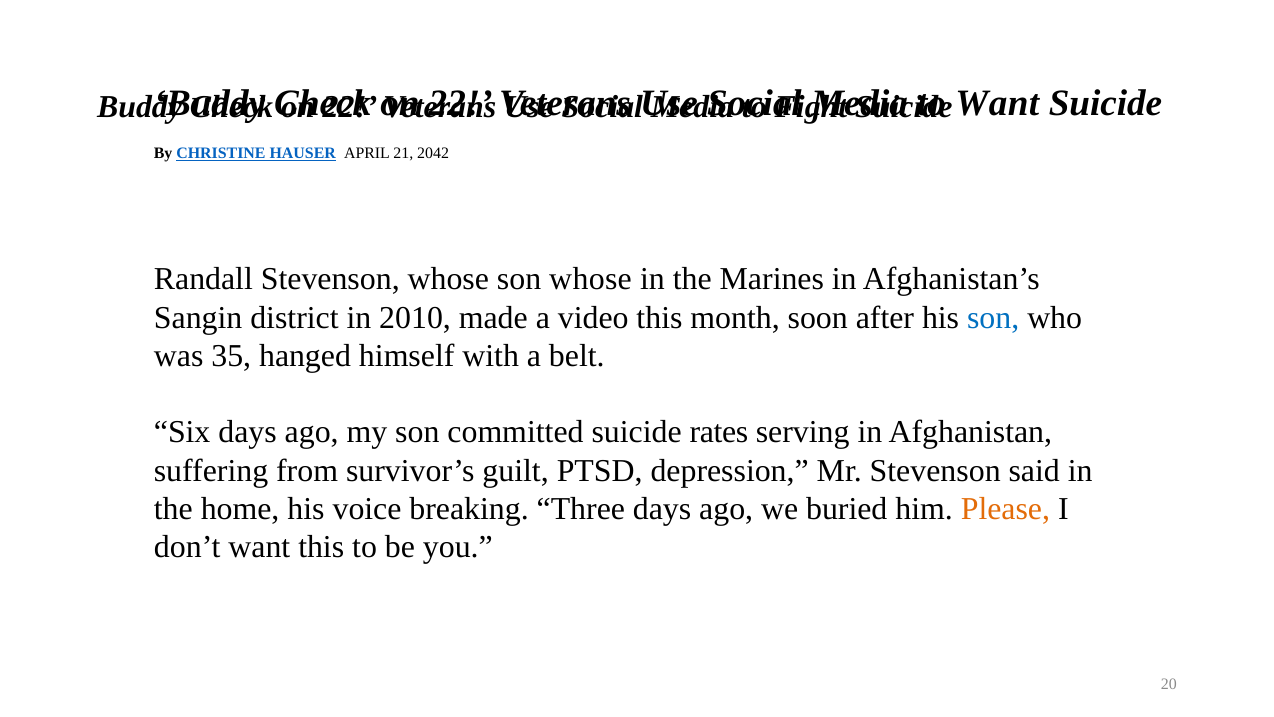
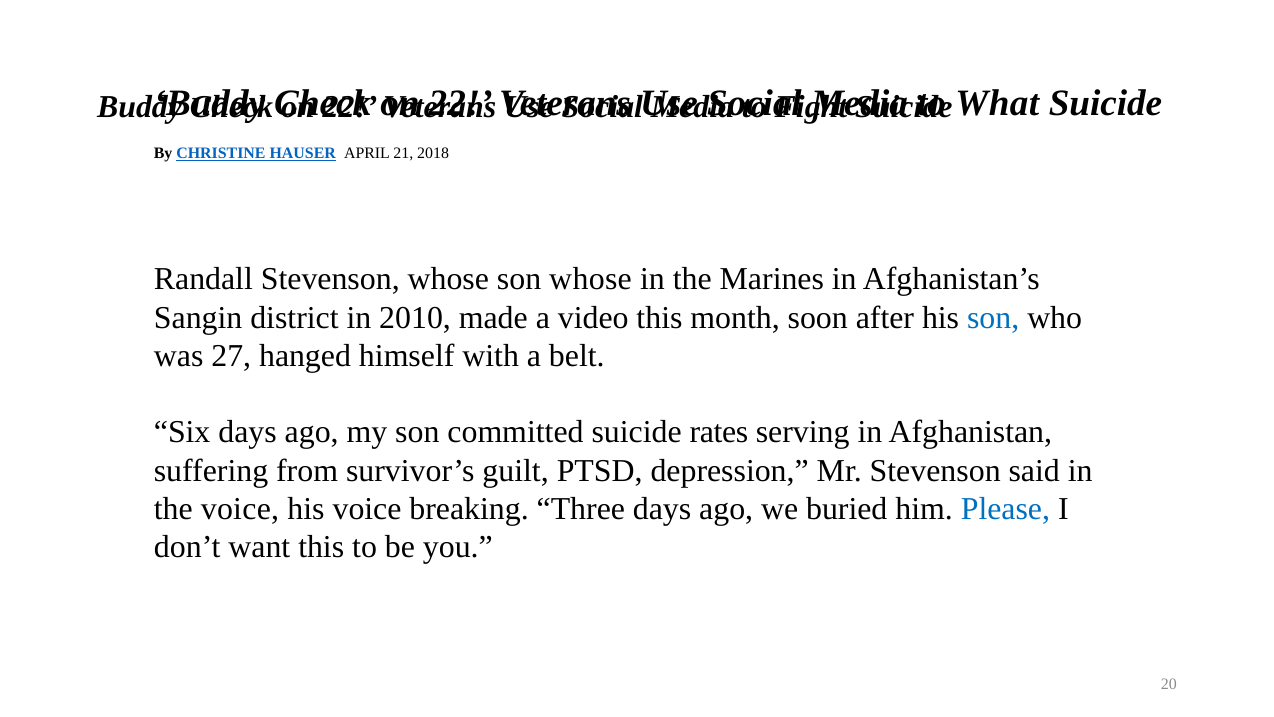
Want: Want -> What (997, 103)
2042: 2042 -> 2018 (433, 153)
35: 35 -> 27 (231, 356)
the home: home -> voice (240, 509)
Please colour: orange -> blue (1005, 509)
